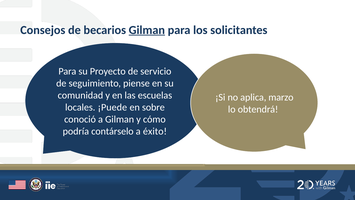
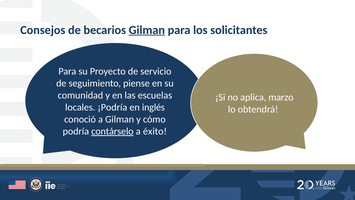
¡Puede: ¡Puede -> ¡Podría (112, 107)
sobre: sobre -> inglés (153, 107)
contárselo underline: none -> present (112, 131)
